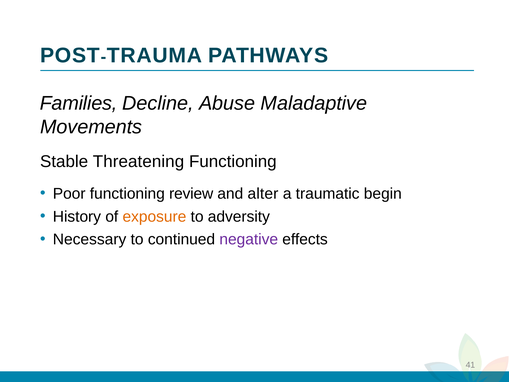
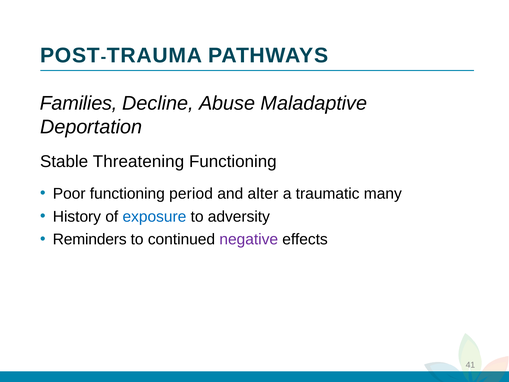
Movements: Movements -> Deportation (91, 127)
review: review -> period (191, 194)
begin: begin -> many (383, 194)
exposure colour: orange -> blue (154, 216)
Necessary: Necessary -> Reminders (90, 239)
